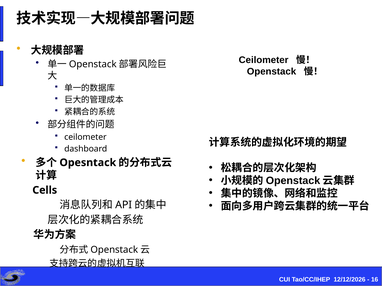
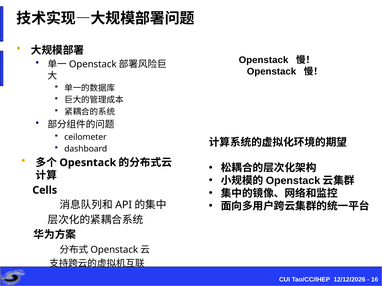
Ceilometer: Ceilometer -> Openstack (264, 60)
